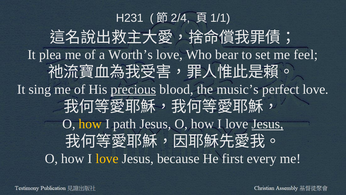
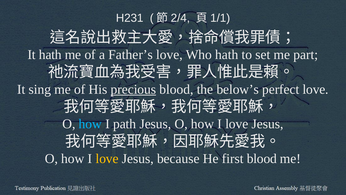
It plea: plea -> hath (50, 55)
Worth’s: Worth’s -> Father’s (131, 55)
Who bear: bear -> hath (227, 55)
feel: feel -> part (306, 55)
music’s: music’s -> below’s (238, 89)
how colour: yellow -> light blue (90, 124)
Jesus underline: present -> none (268, 124)
first every: every -> blood (262, 158)
